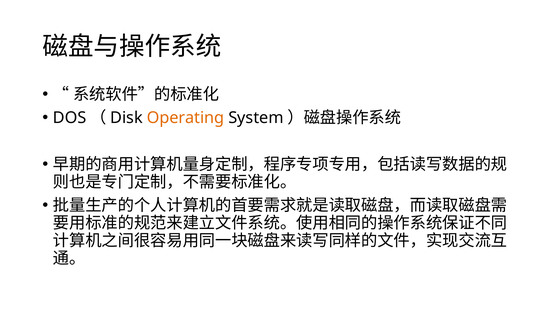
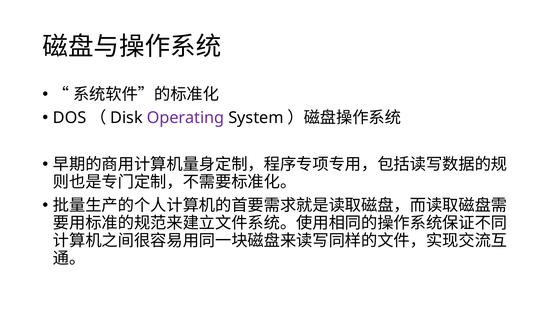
Operating colour: orange -> purple (186, 118)
